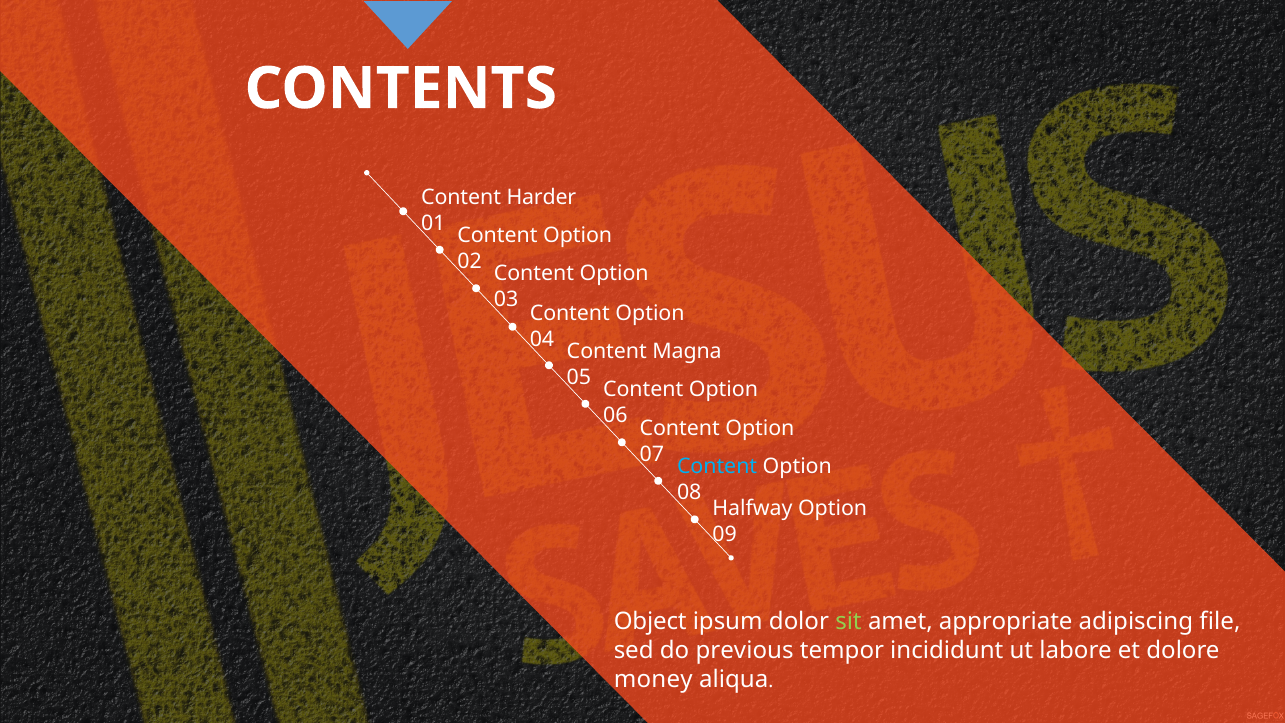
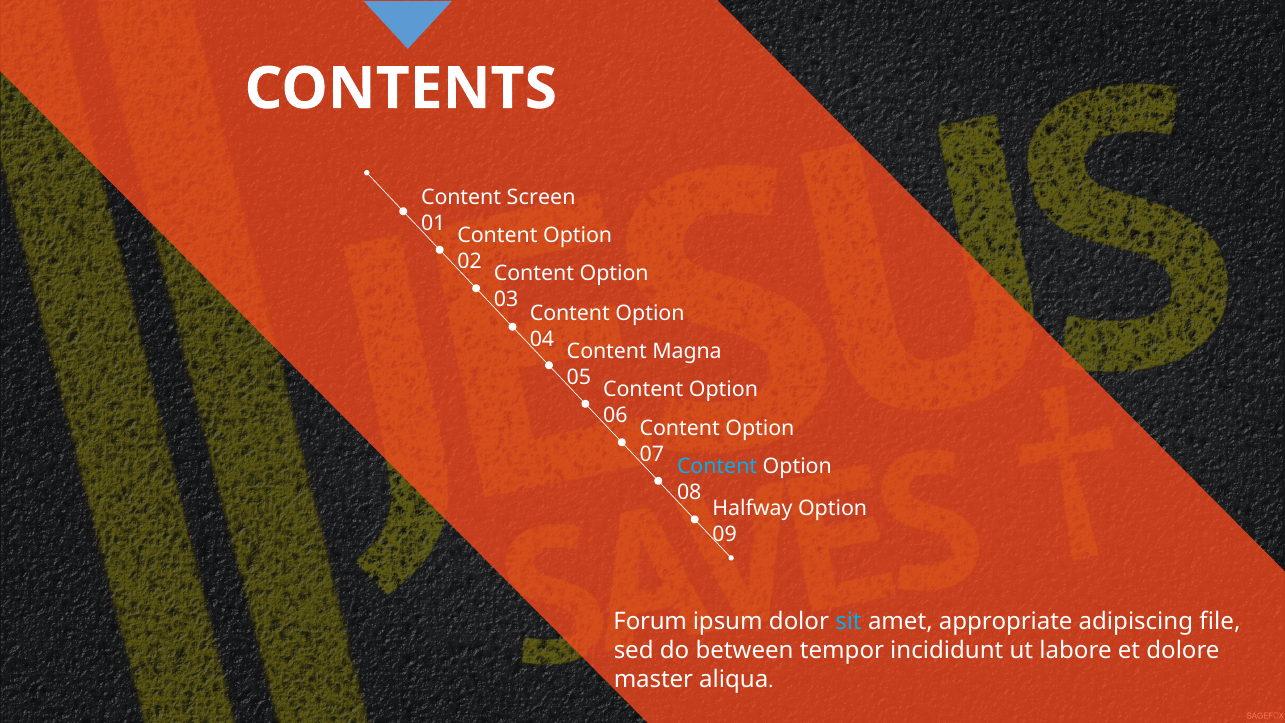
Harder: Harder -> Screen (541, 197)
Object: Object -> Forum (650, 622)
sit colour: light green -> light blue (848, 622)
previous: previous -> between (745, 651)
money: money -> master (653, 679)
